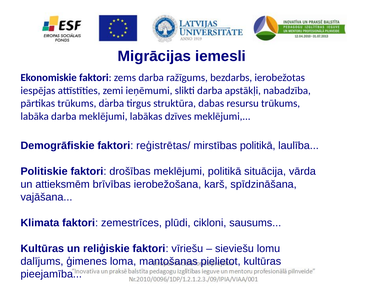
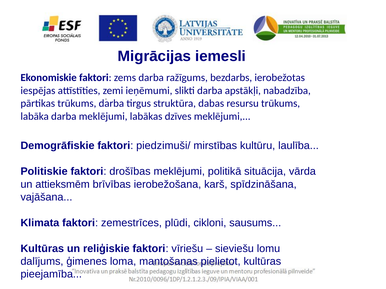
reģistrētas/: reģistrētas/ -> piedzimuši/ (163, 146)
mirstības politikā: politikā -> kultūru (258, 146)
